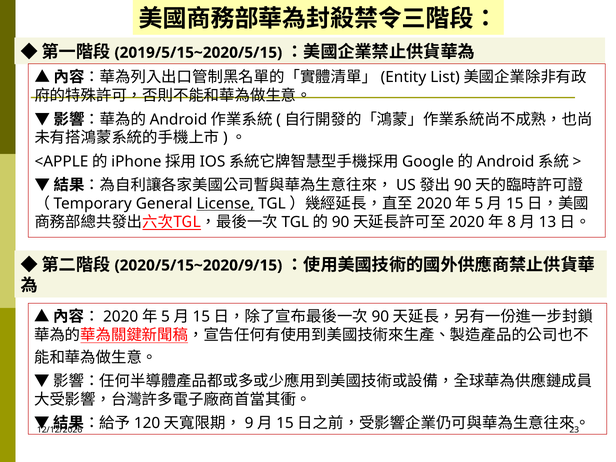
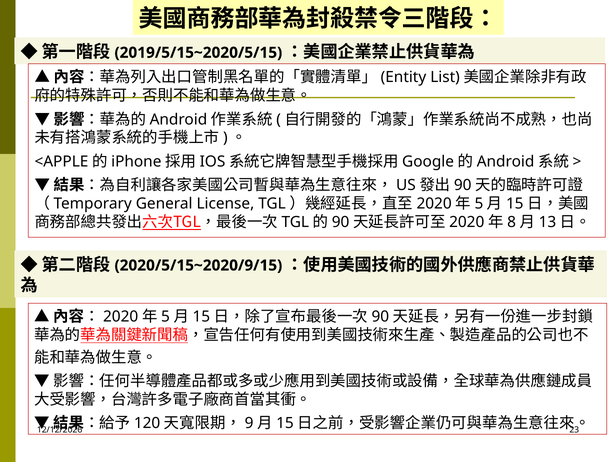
License underline: present -> none (225, 204)
